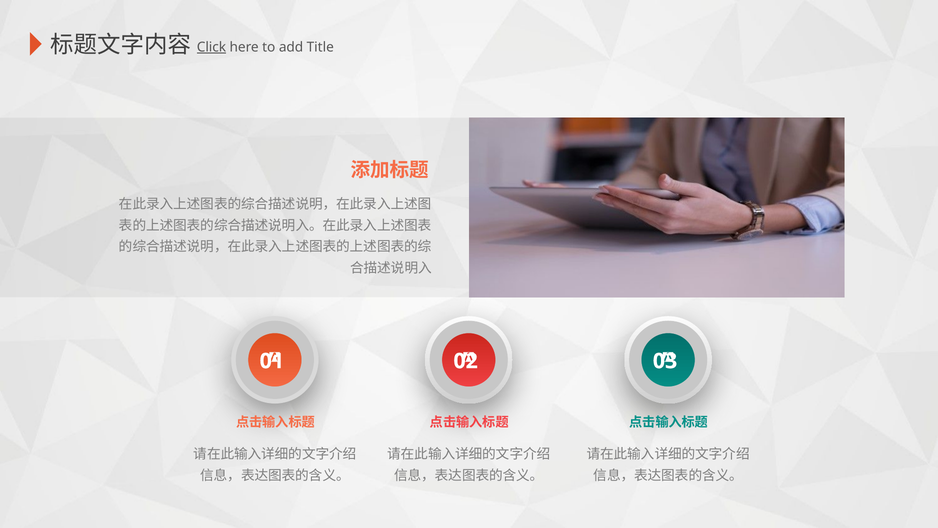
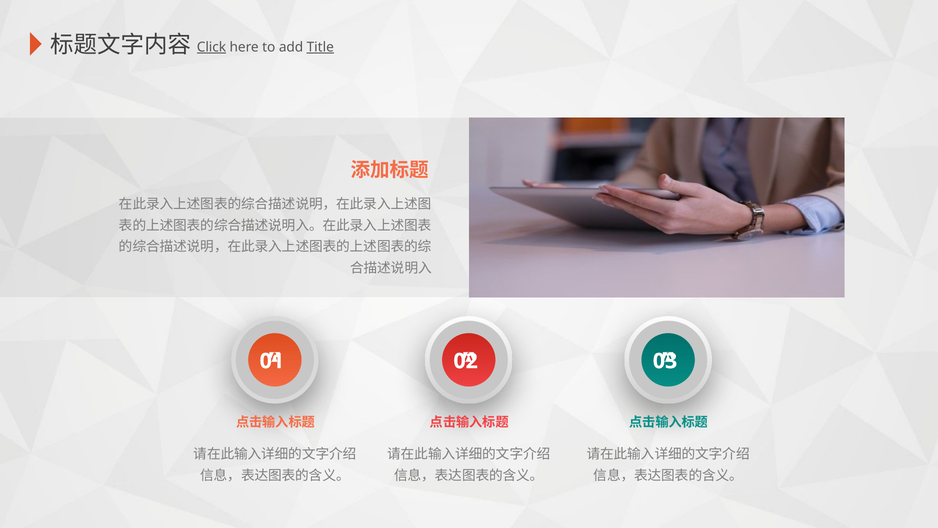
Title underline: none -> present (320, 47)
